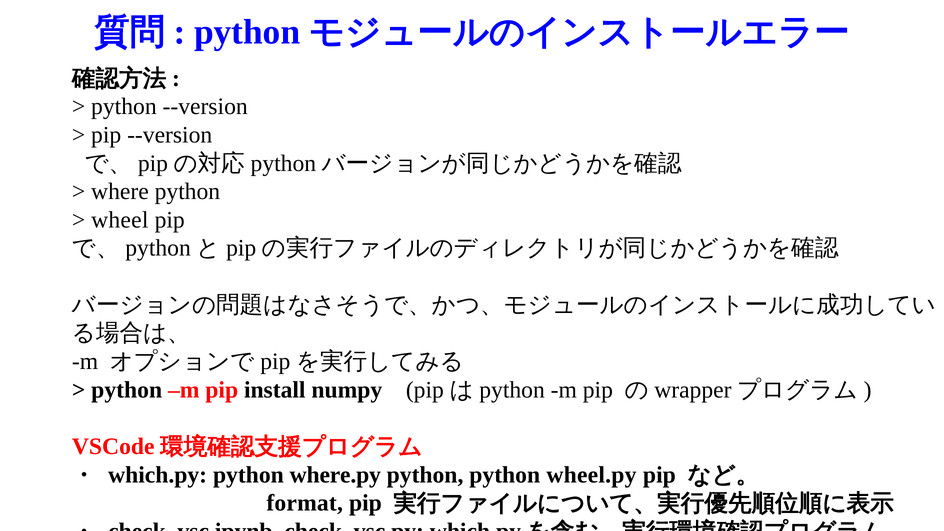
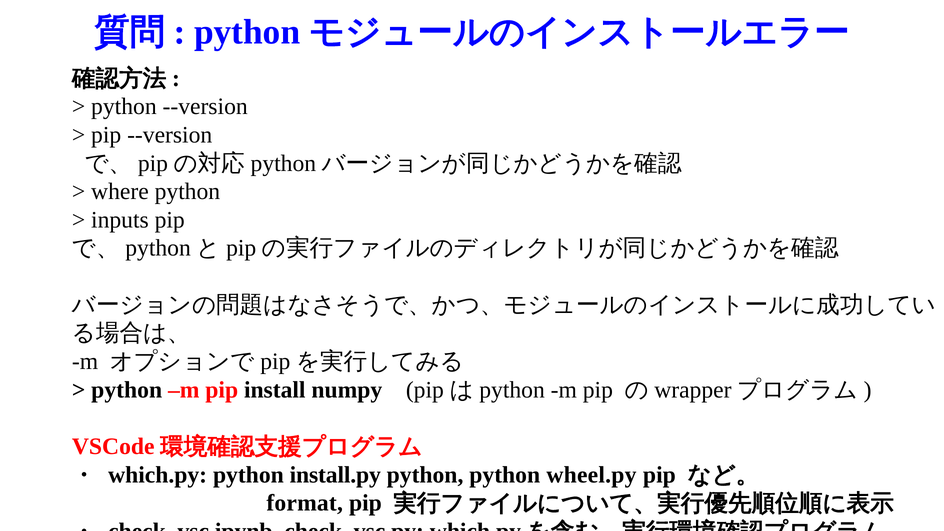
wheel: wheel -> inputs (120, 220)
where.py: where.py -> install.py (335, 475)
